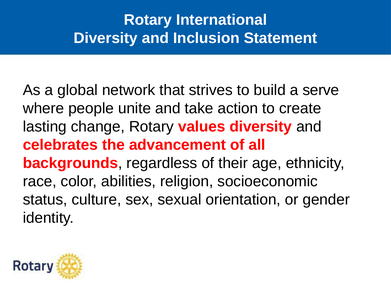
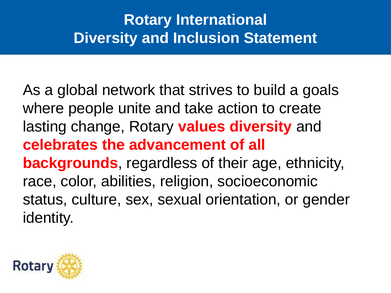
serve: serve -> goals (321, 90)
